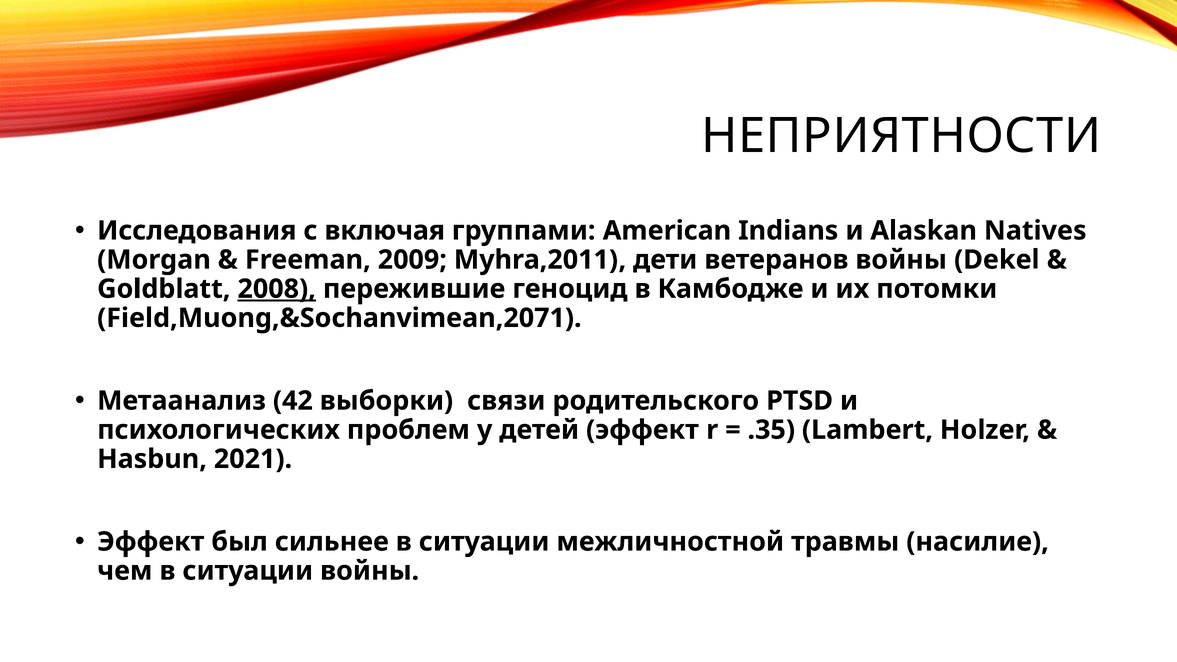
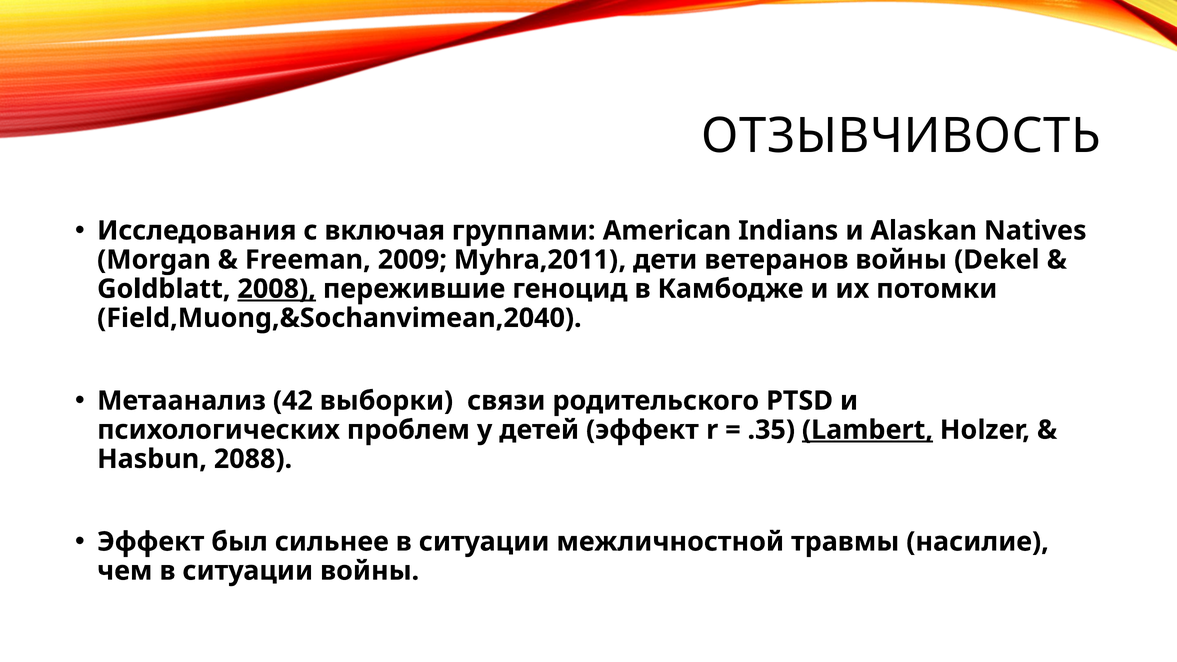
НЕПРИЯТНОСТИ: НЕПРИЯТНОСТИ -> ОТЗЫВЧИВОСТЬ (901, 136)
Field,Muong,&Sochanvimean,2071: Field,Muong,&Sochanvimean,2071 -> Field,Muong,&Sochanvimean,2040 (339, 318)
Lambert underline: none -> present (867, 430)
2021: 2021 -> 2088 (253, 459)
